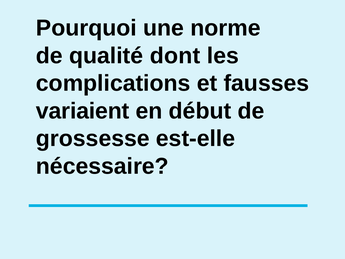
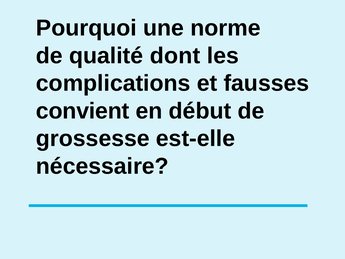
variaient: variaient -> convient (83, 111)
